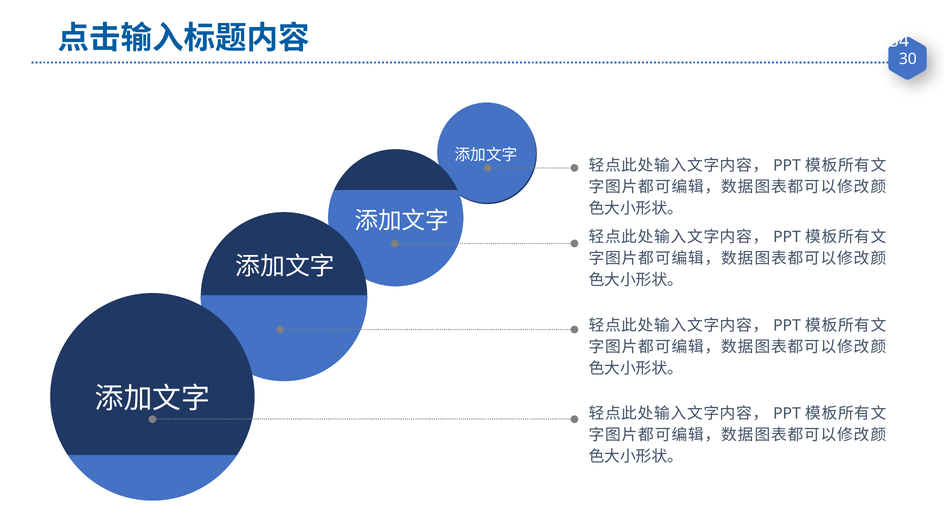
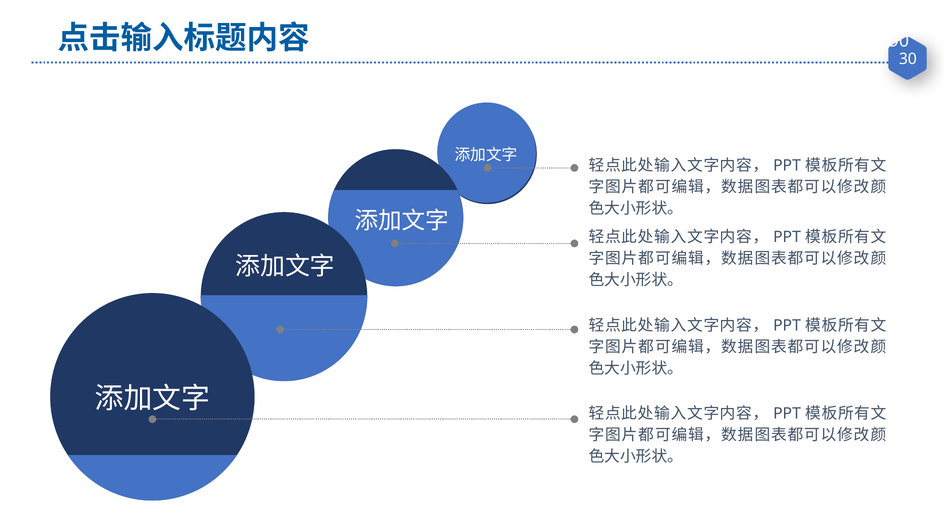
34: 34 -> 90 (899, 41)
